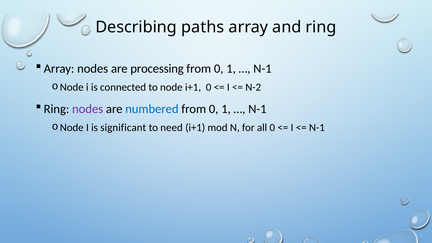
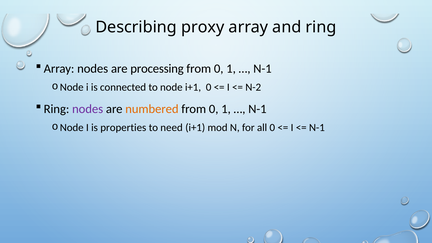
paths: paths -> proxy (203, 27)
numbered colour: blue -> orange (152, 109)
significant: significant -> properties (123, 128)
